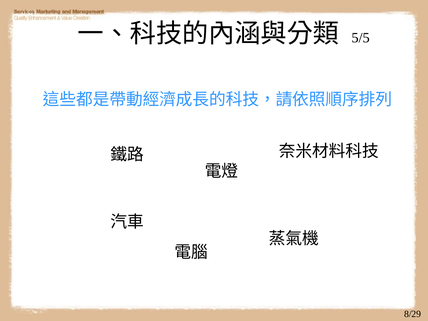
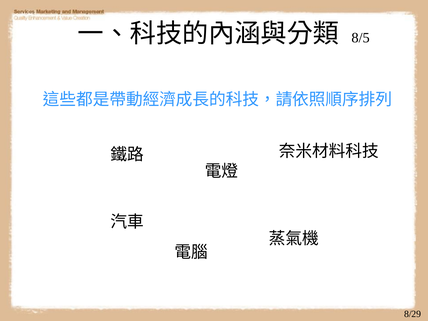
5/5: 5/5 -> 8/5 (361, 38)
